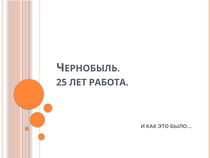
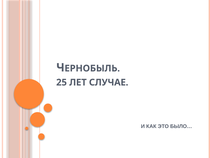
РАБОТА: РАБОТА -> СЛУЧАЕ (109, 82)
